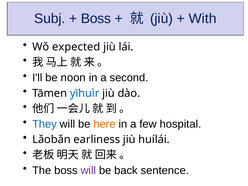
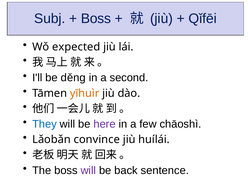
With: With -> Qǐfēi (203, 19)
noon: noon -> děng (73, 78)
yīhuìr colour: blue -> orange (85, 93)
here colour: orange -> purple (105, 124)
hospital: hospital -> chāoshì (181, 124)
earliness: earliness -> convince (97, 139)
